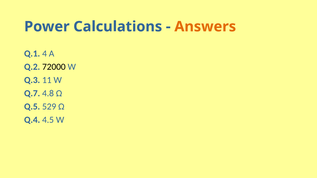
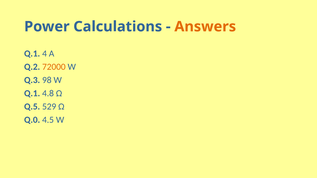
72000 colour: black -> orange (54, 67)
11: 11 -> 98 (47, 80)
Q.7: Q.7 -> Q.1 (32, 93)
Q.4: Q.4 -> Q.0 (32, 120)
